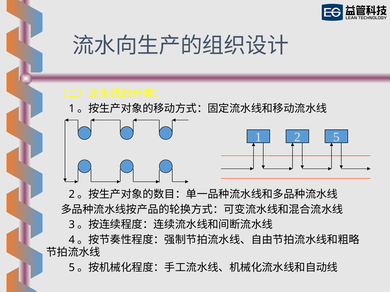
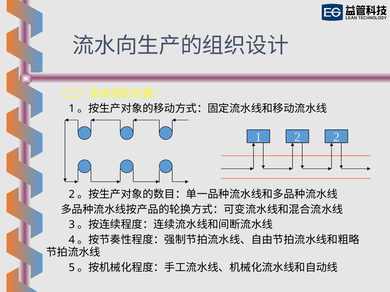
1 5: 5 -> 2 (336, 137)
